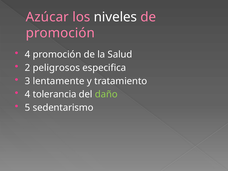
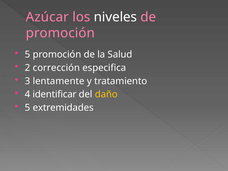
4: 4 -> 5 (28, 54)
peligrosos: peligrosos -> corrección (56, 68)
tolerancia: tolerancia -> identificar (55, 94)
daño colour: light green -> yellow (106, 94)
sedentarismo: sedentarismo -> extremidades (63, 108)
